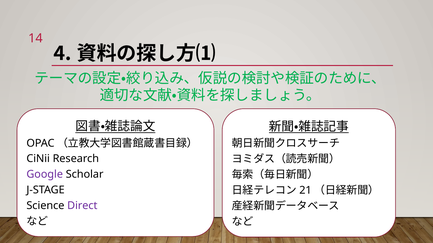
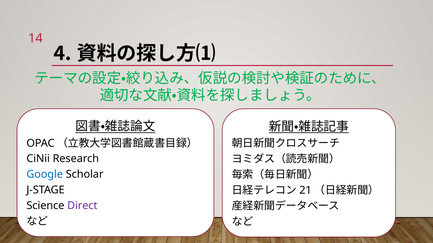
Google colour: purple -> blue (45, 175)
